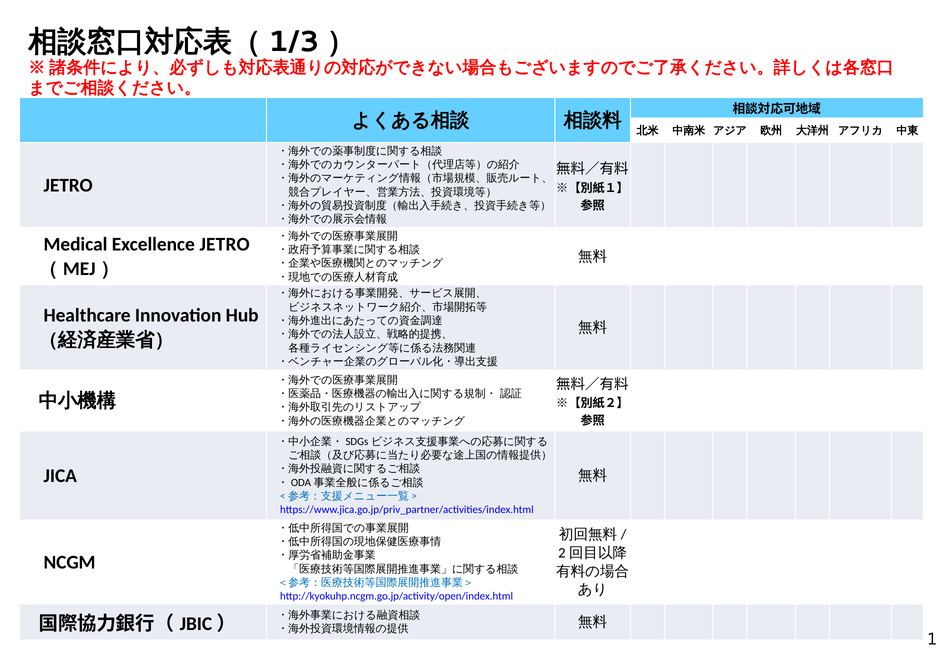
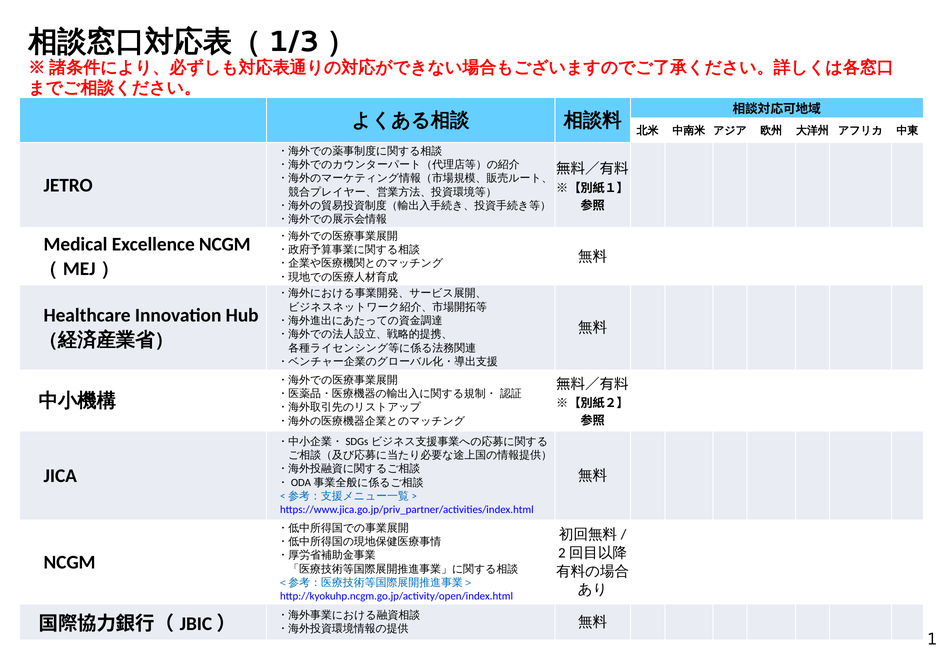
Excellence JETRO: JETRO -> NCGM (225, 244)
